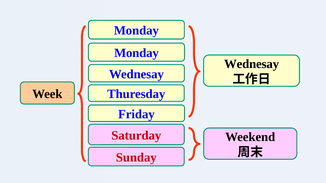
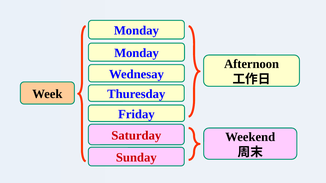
Wednesay: Wednesay -> Afternoon (252, 64)
